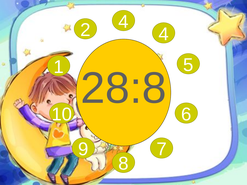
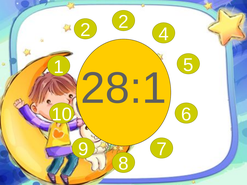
2 4: 4 -> 2 (123, 22)
28:8: 28:8 -> 28:1 (123, 89)
